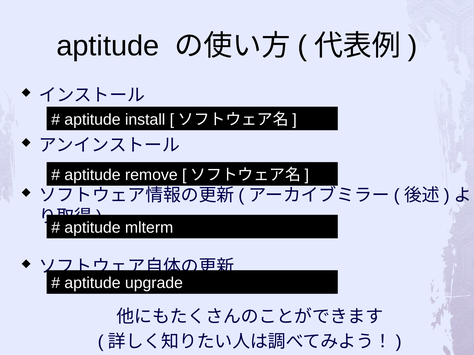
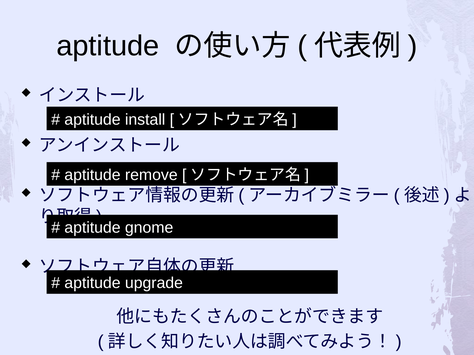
mlterm: mlterm -> gnome (149, 228)
